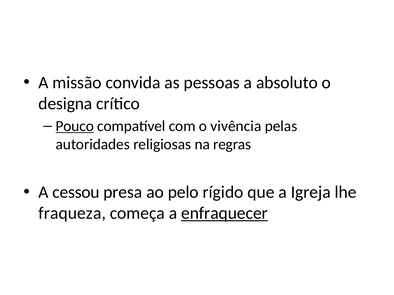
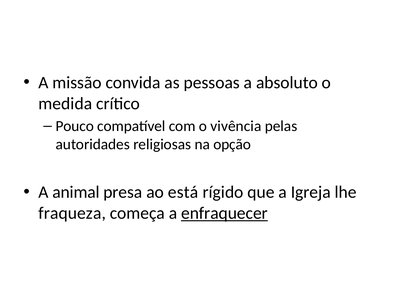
designa: designa -> medida (65, 104)
Pouco underline: present -> none (75, 126)
regras: regras -> opção (232, 145)
cessou: cessou -> animal (76, 193)
pelo: pelo -> está (183, 193)
